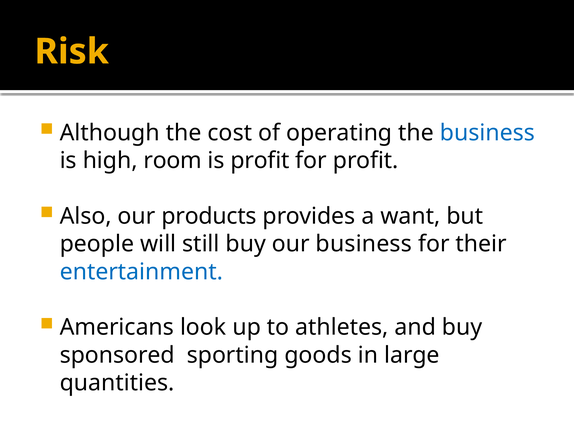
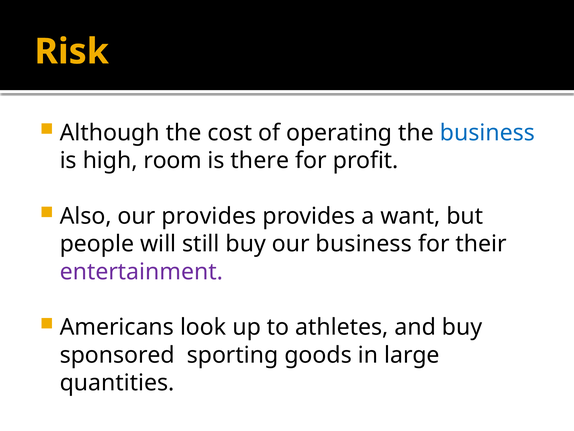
is profit: profit -> there (260, 160)
our products: products -> provides (209, 216)
entertainment colour: blue -> purple (141, 271)
